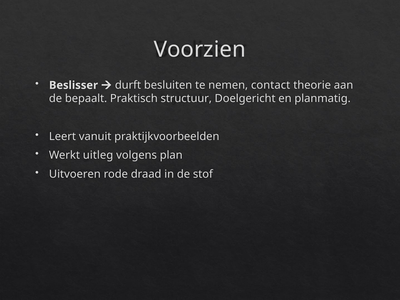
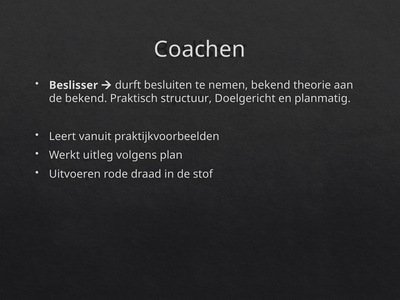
Voorzien: Voorzien -> Coachen (200, 49)
nemen contact: contact -> bekend (271, 85)
de bepaalt: bepaalt -> bekend (86, 99)
